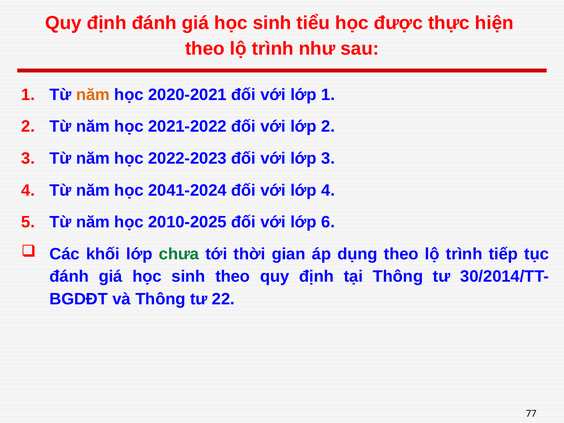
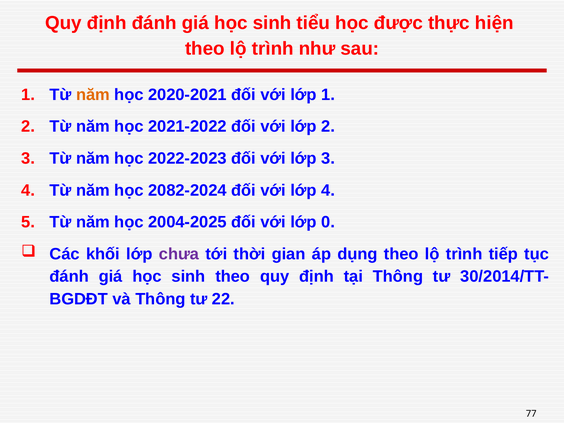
2041-2024: 2041-2024 -> 2082-2024 (187, 190)
2010-2025: 2010-2025 -> 2004-2025 (187, 222)
6: 6 -> 0 (328, 222)
chưa colour: green -> purple (179, 254)
